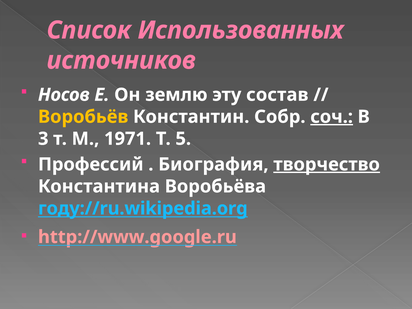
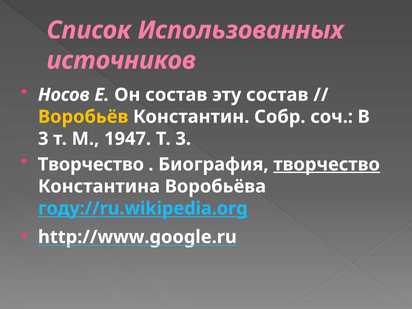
Он землю: землю -> состав (176, 95)
соч underline: present -> none (332, 117)
1971: 1971 -> 1947 (128, 139)
Т 5: 5 -> 3 (183, 139)
Профессий: Профессий -> Творчество (91, 164)
http://www.google.ru colour: pink -> white (137, 237)
